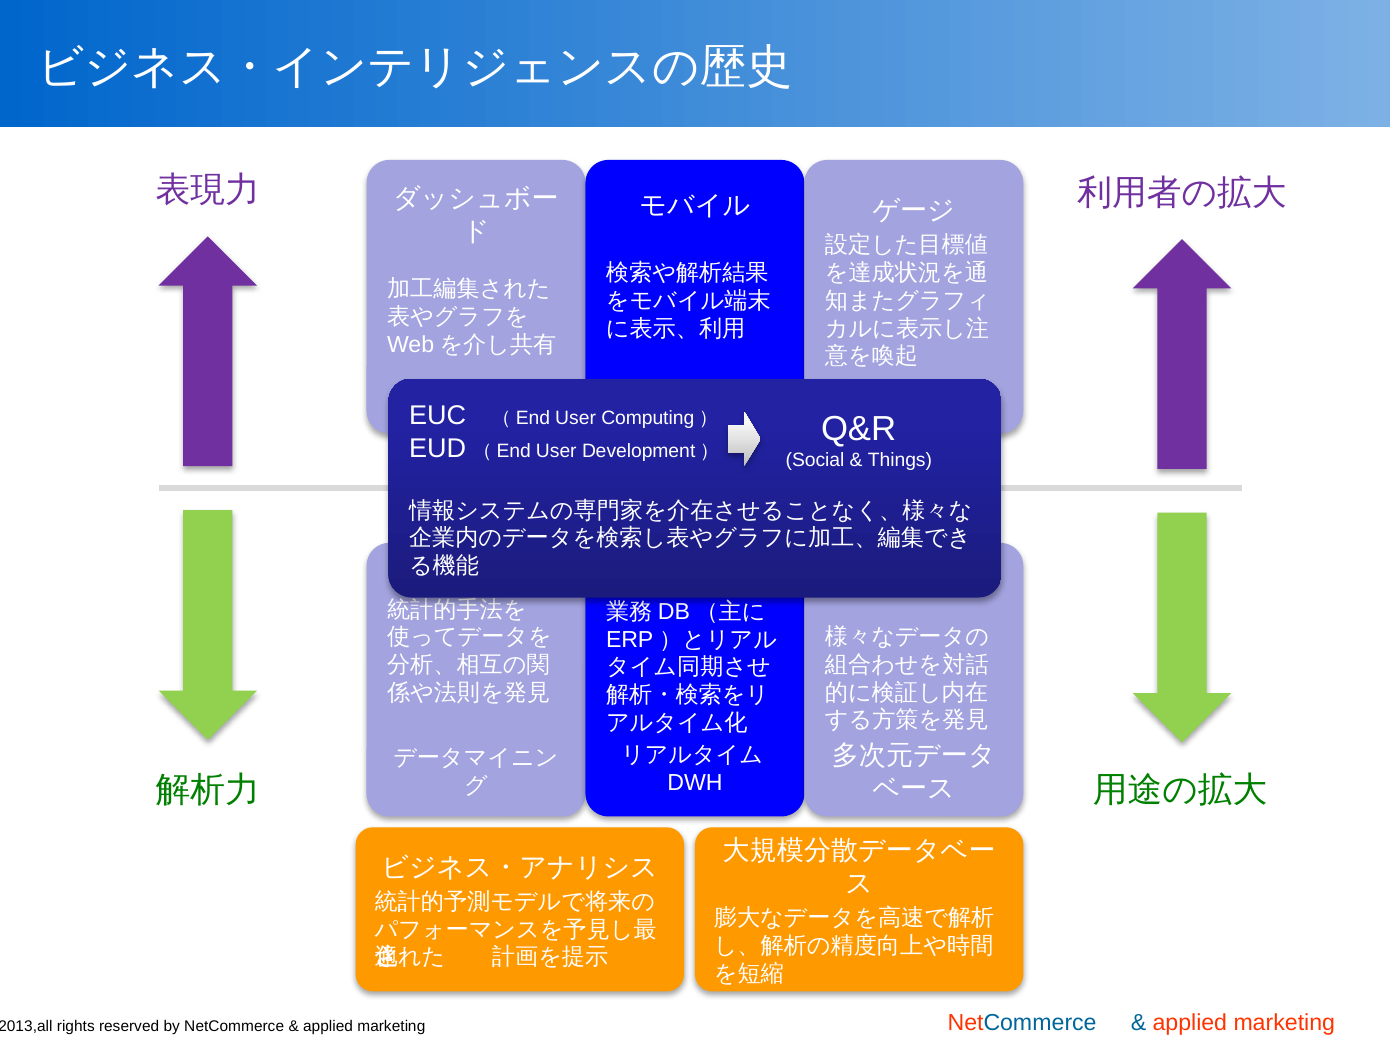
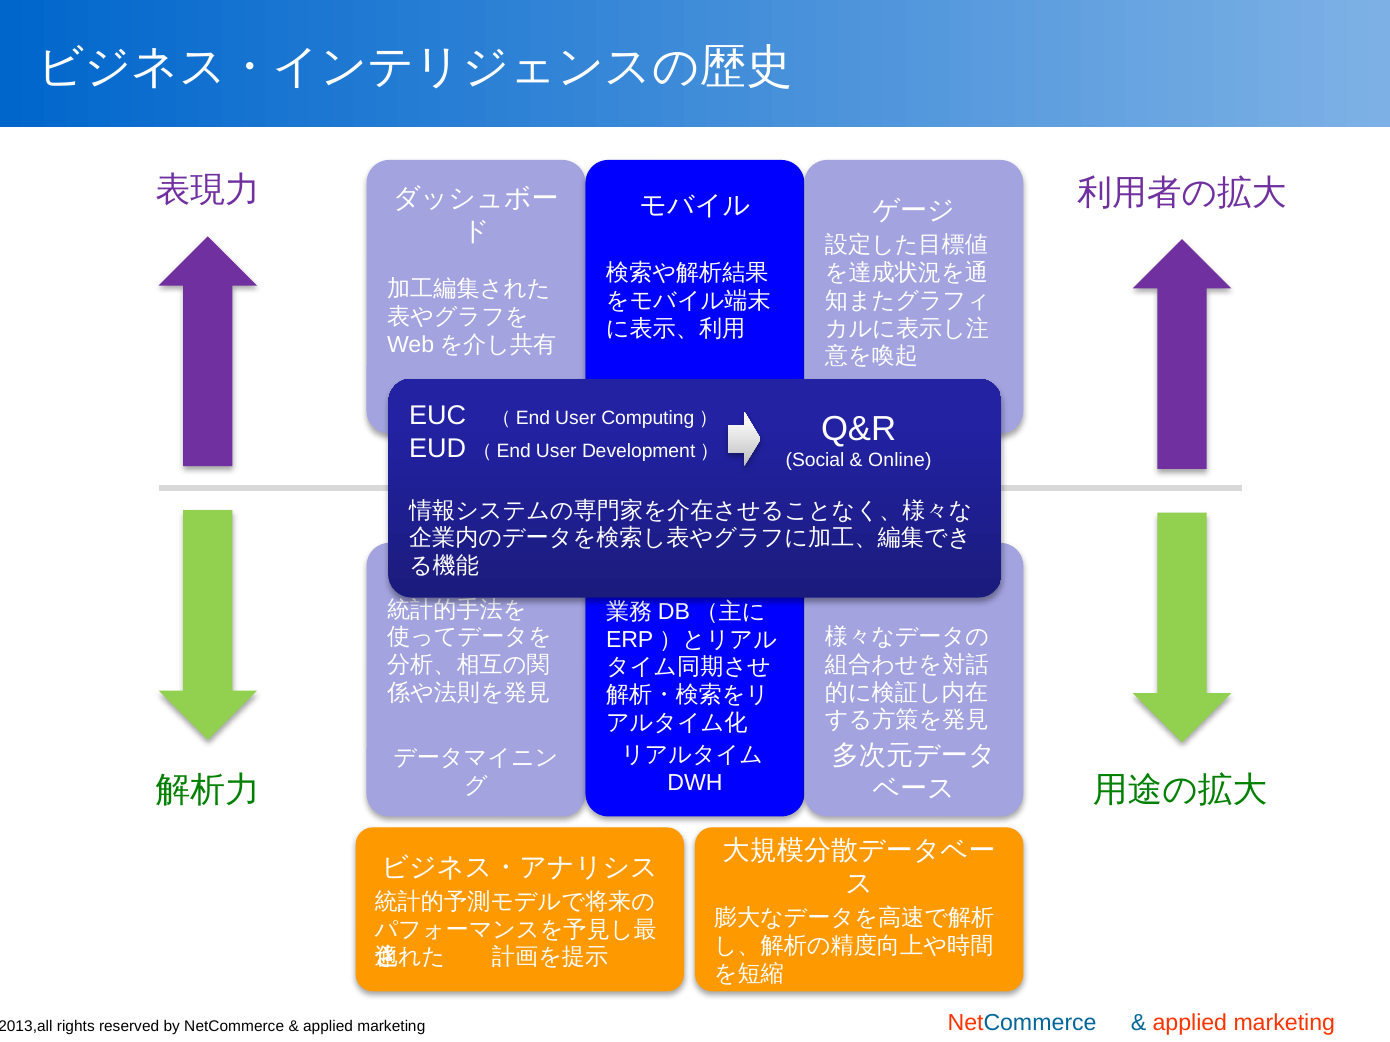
Things: Things -> Online (900, 461)
